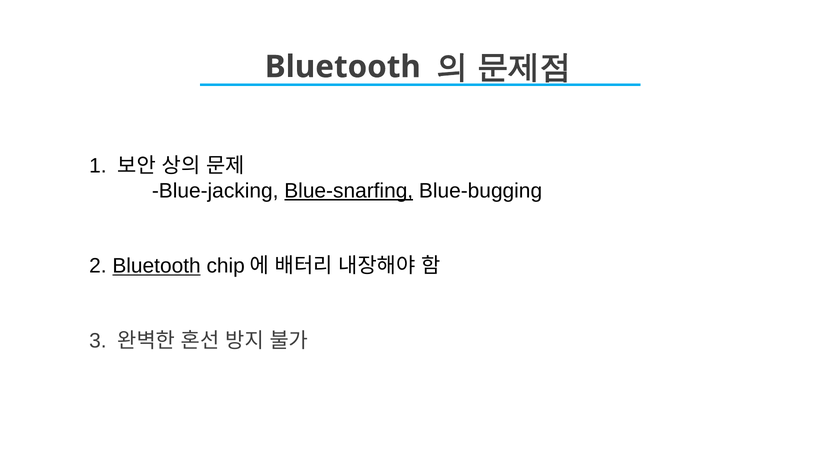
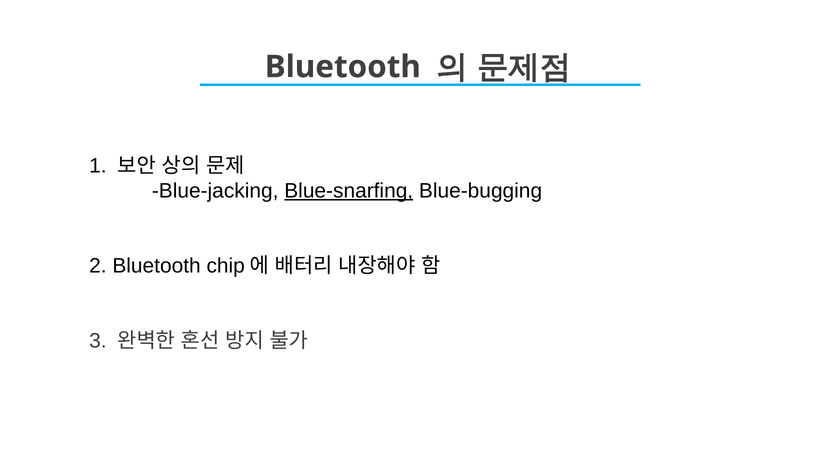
Bluetooth underline: present -> none (157, 266)
